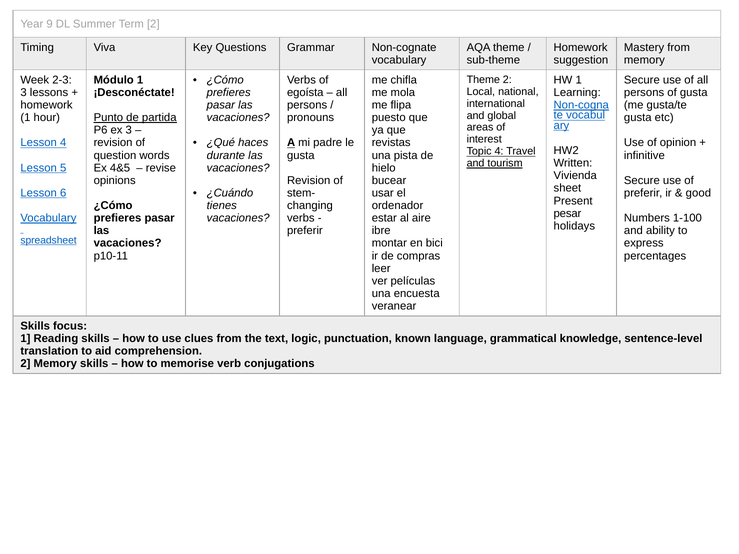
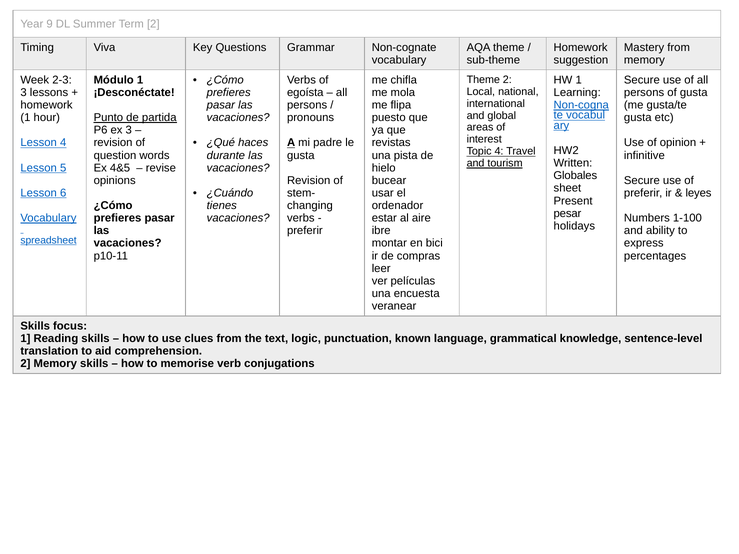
Vivienda: Vivienda -> Globales (575, 176)
good: good -> leyes (699, 193)
